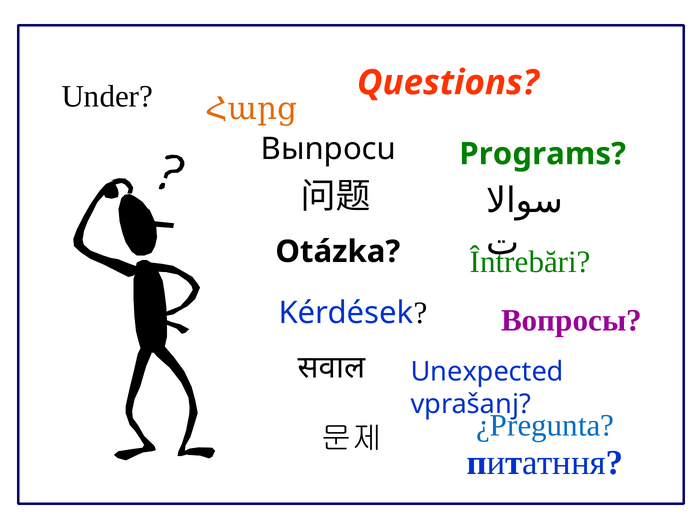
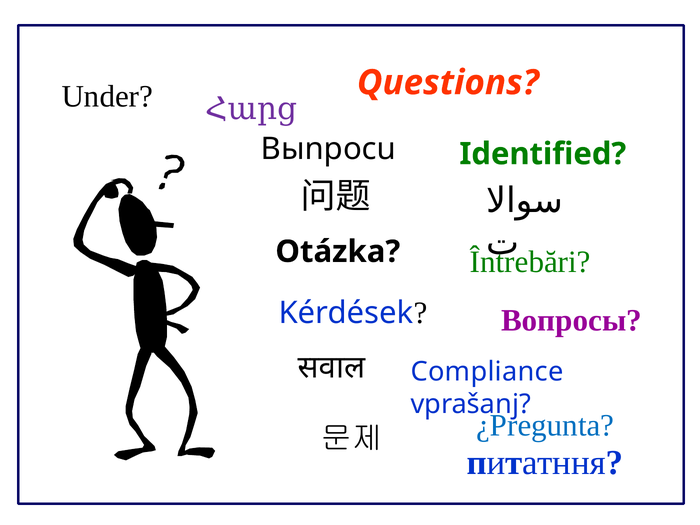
Հարց colour: orange -> purple (251, 109)
Programs: Programs -> Identified (543, 154)
Unexpected: Unexpected -> Compliance (487, 372)
